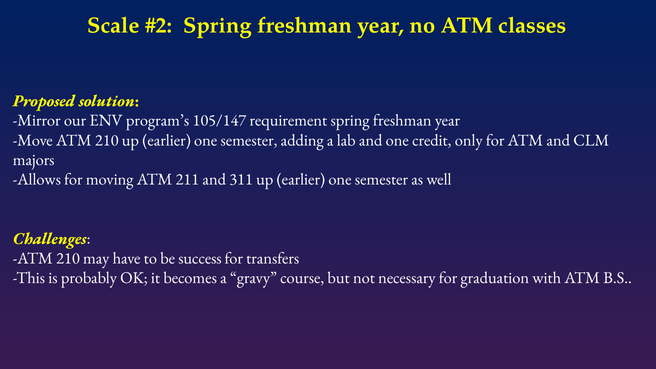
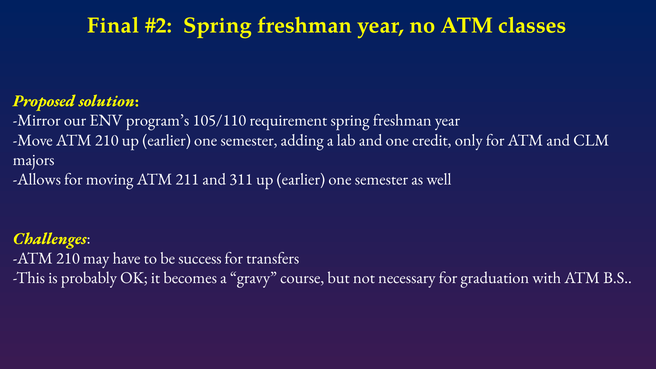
Scale: Scale -> Final (113, 26)
105/147: 105/147 -> 105/110 (219, 120)
